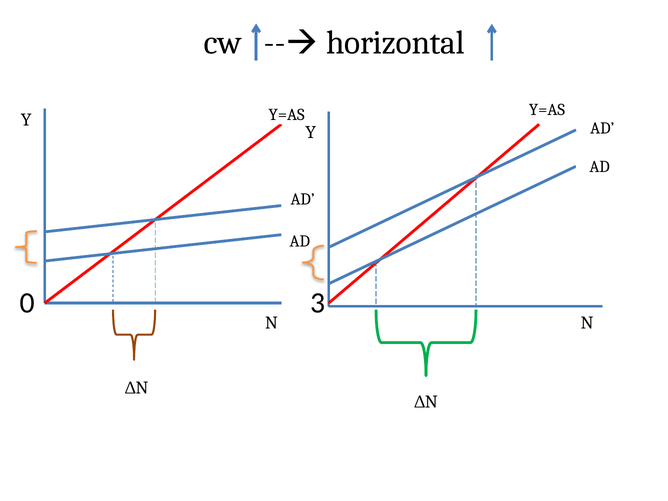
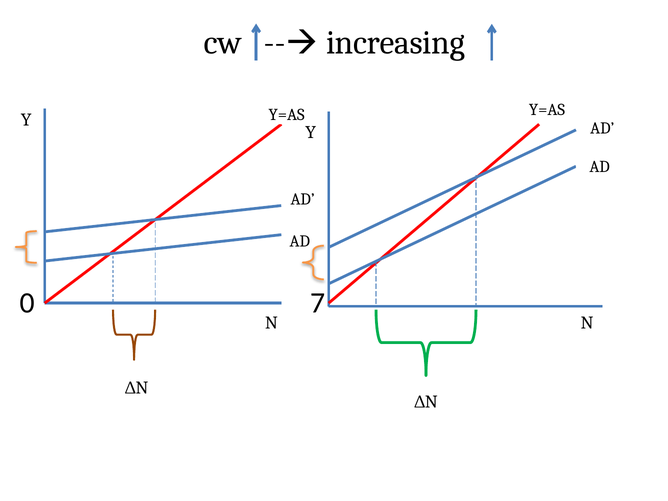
horizontal: horizontal -> increasing (395, 43)
3: 3 -> 7 (318, 303)
